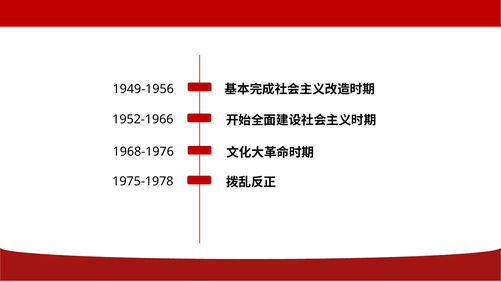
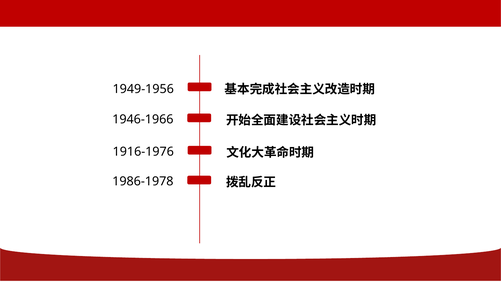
1952-1966: 1952-1966 -> 1946-1966 (143, 119)
1968-1976: 1968-1976 -> 1916-1976 (143, 151)
1975-1978: 1975-1978 -> 1986-1978 (143, 181)
